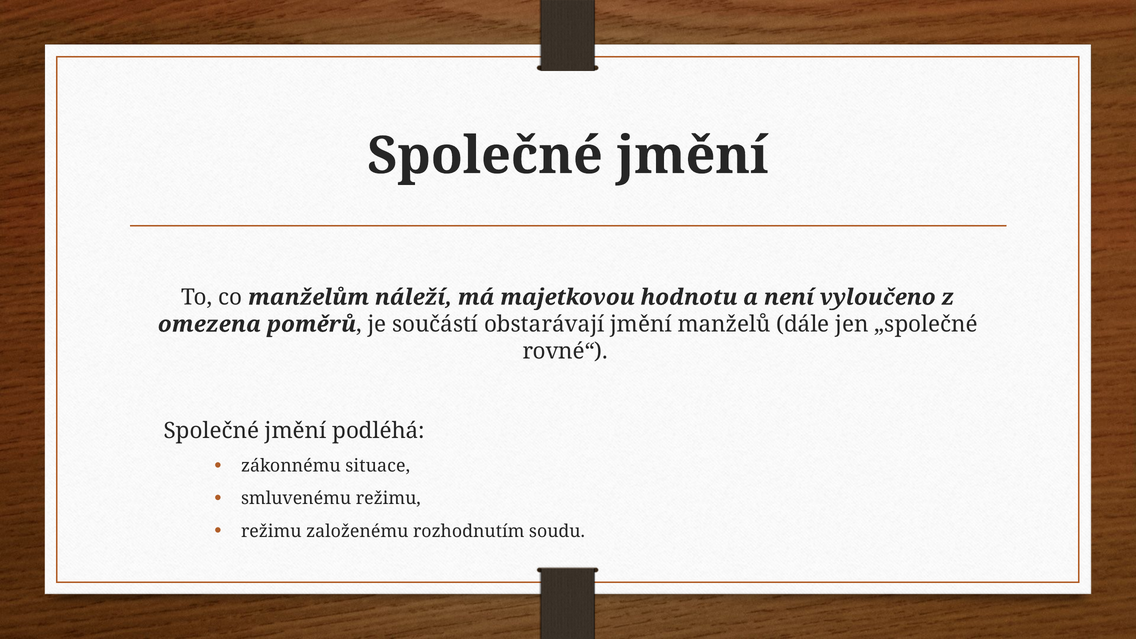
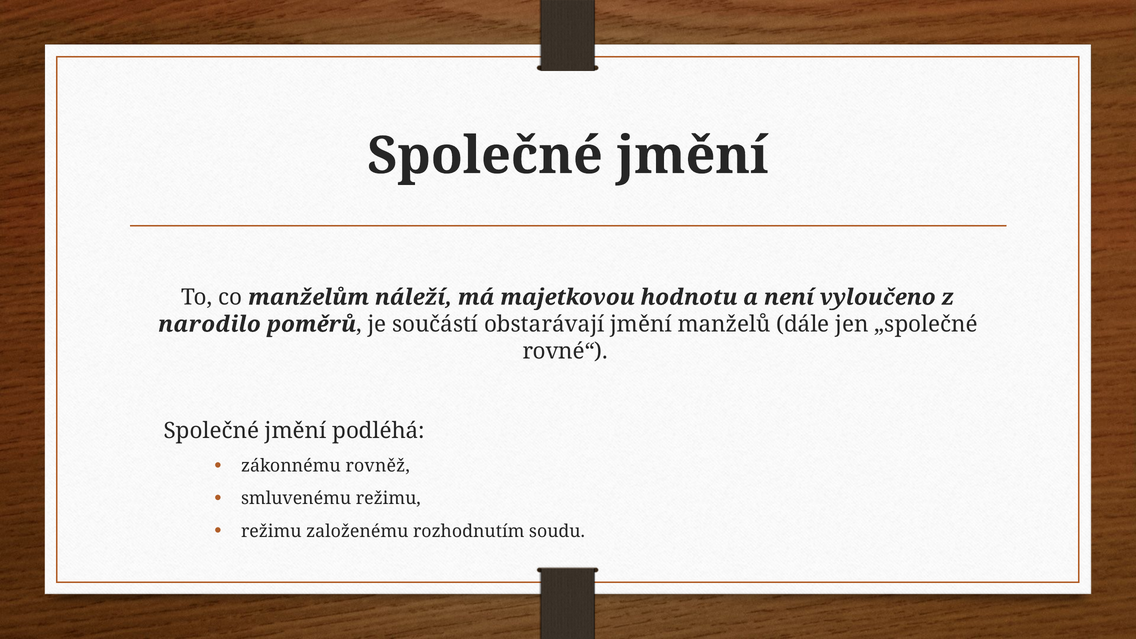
omezena: omezena -> narodilo (209, 324)
situace: situace -> rovněž (378, 466)
